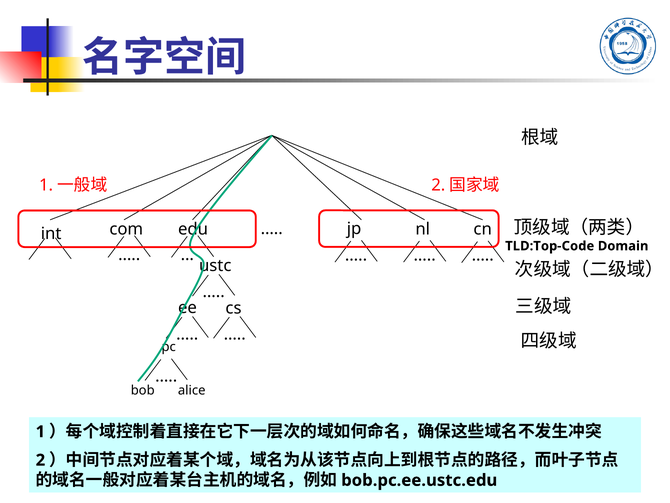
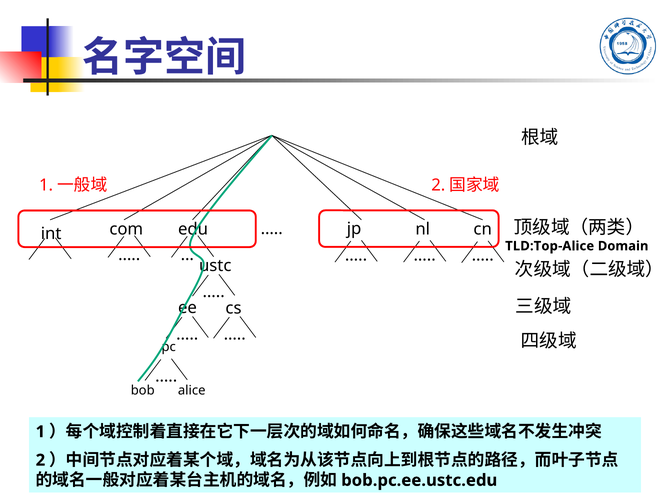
TLD:Top-Code: TLD:Top-Code -> TLD:Top-Alice (550, 246)
